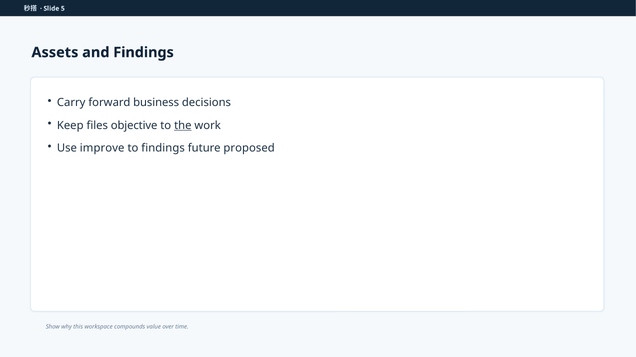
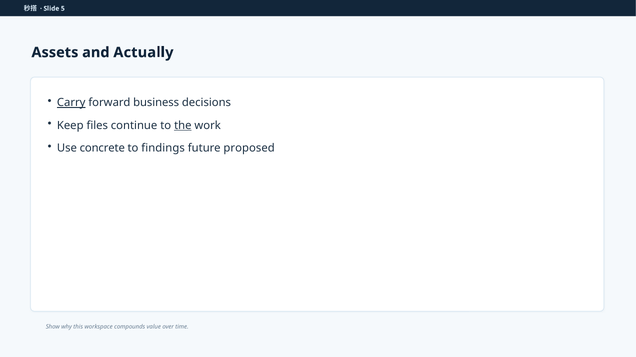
and Findings: Findings -> Actually (143, 53)
Carry underline: none -> present (71, 103)
objective: objective -> continue (134, 126)
improve: improve -> concrete (102, 149)
